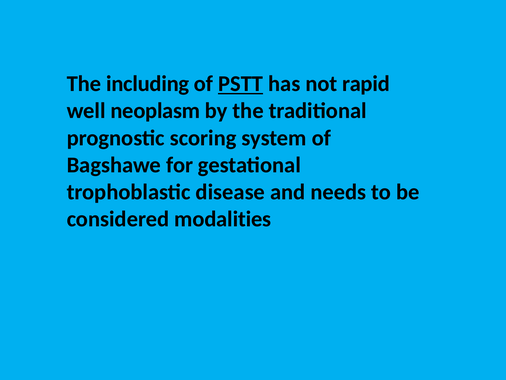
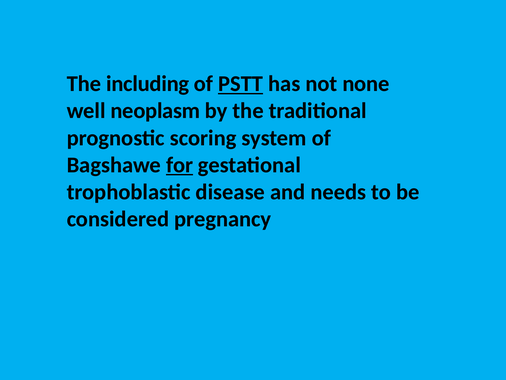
rapid: rapid -> none (366, 84)
for underline: none -> present (180, 165)
modalities: modalities -> pregnancy (223, 219)
